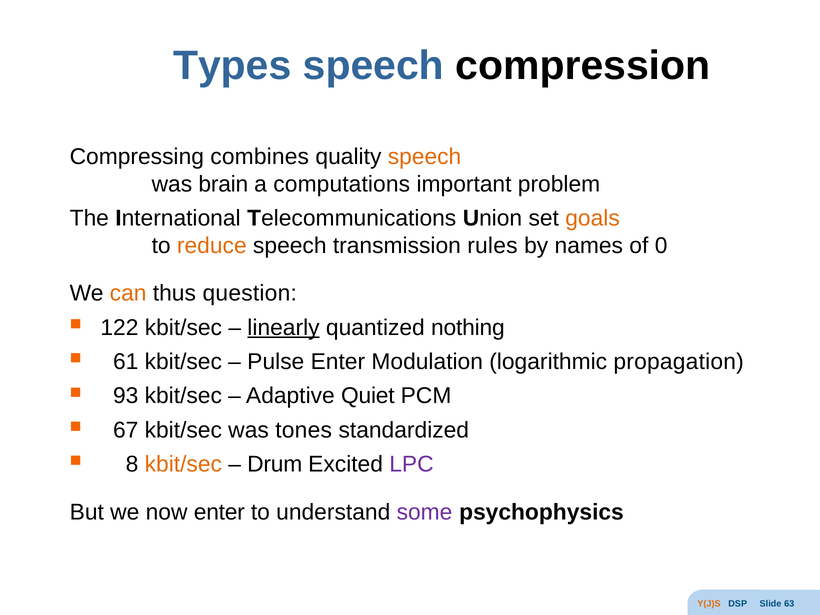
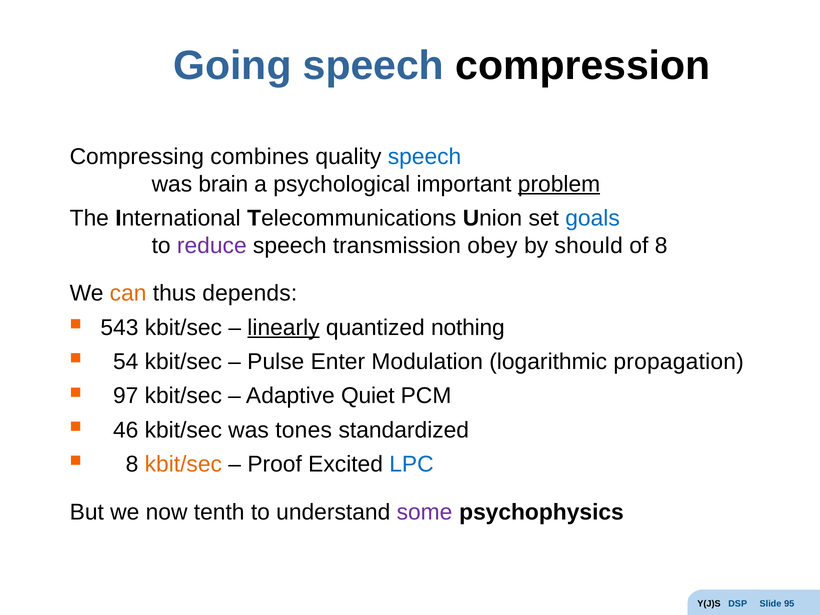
Types: Types -> Going (232, 66)
speech colour: orange -> blue (425, 157)
computations: computations -> psychological (342, 184)
problem underline: none -> present (559, 184)
goals colour: orange -> blue (593, 218)
reduce colour: orange -> purple (212, 246)
rules: rules -> obey (492, 246)
names: names -> should (589, 246)
of 0: 0 -> 8 (661, 246)
question: question -> depends (250, 293)
122: 122 -> 543 (119, 328)
61: 61 -> 54 (126, 362)
93: 93 -> 97 (126, 396)
67: 67 -> 46 (126, 430)
Drum: Drum -> Proof (275, 464)
LPC colour: purple -> blue (411, 464)
now enter: enter -> tenth (219, 512)
Y(J)S colour: orange -> black (709, 604)
63: 63 -> 95 (789, 604)
